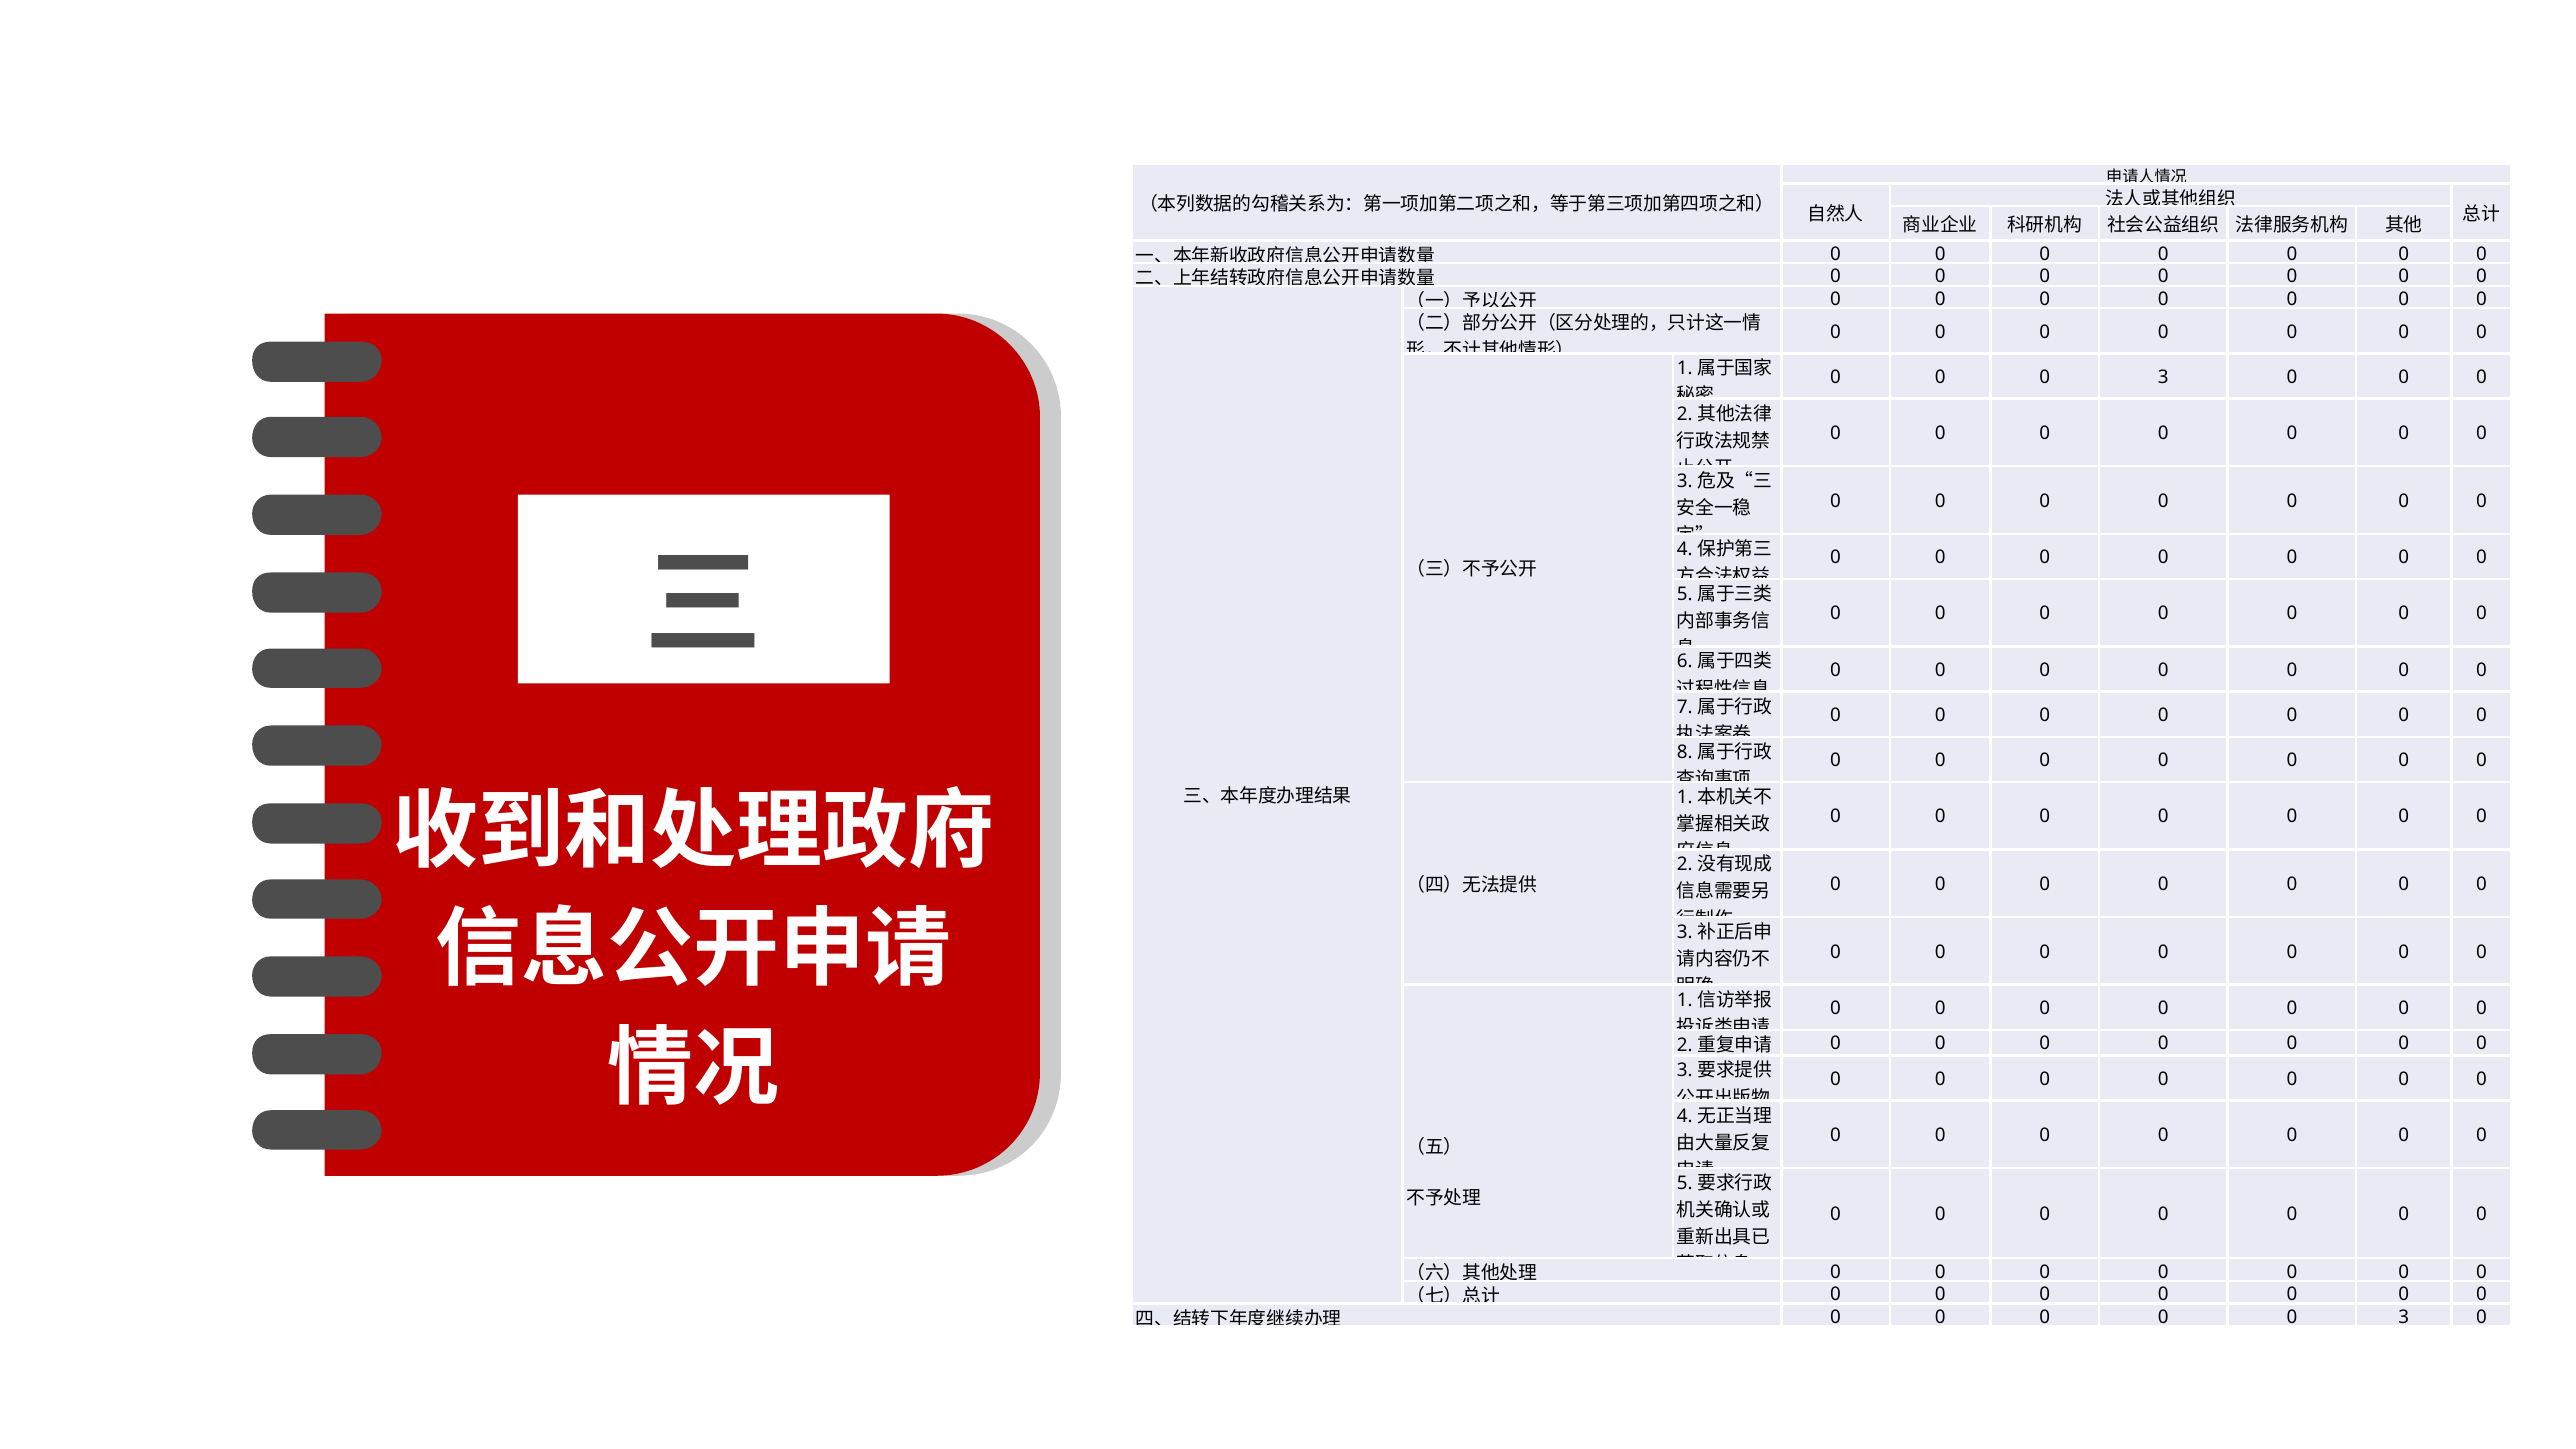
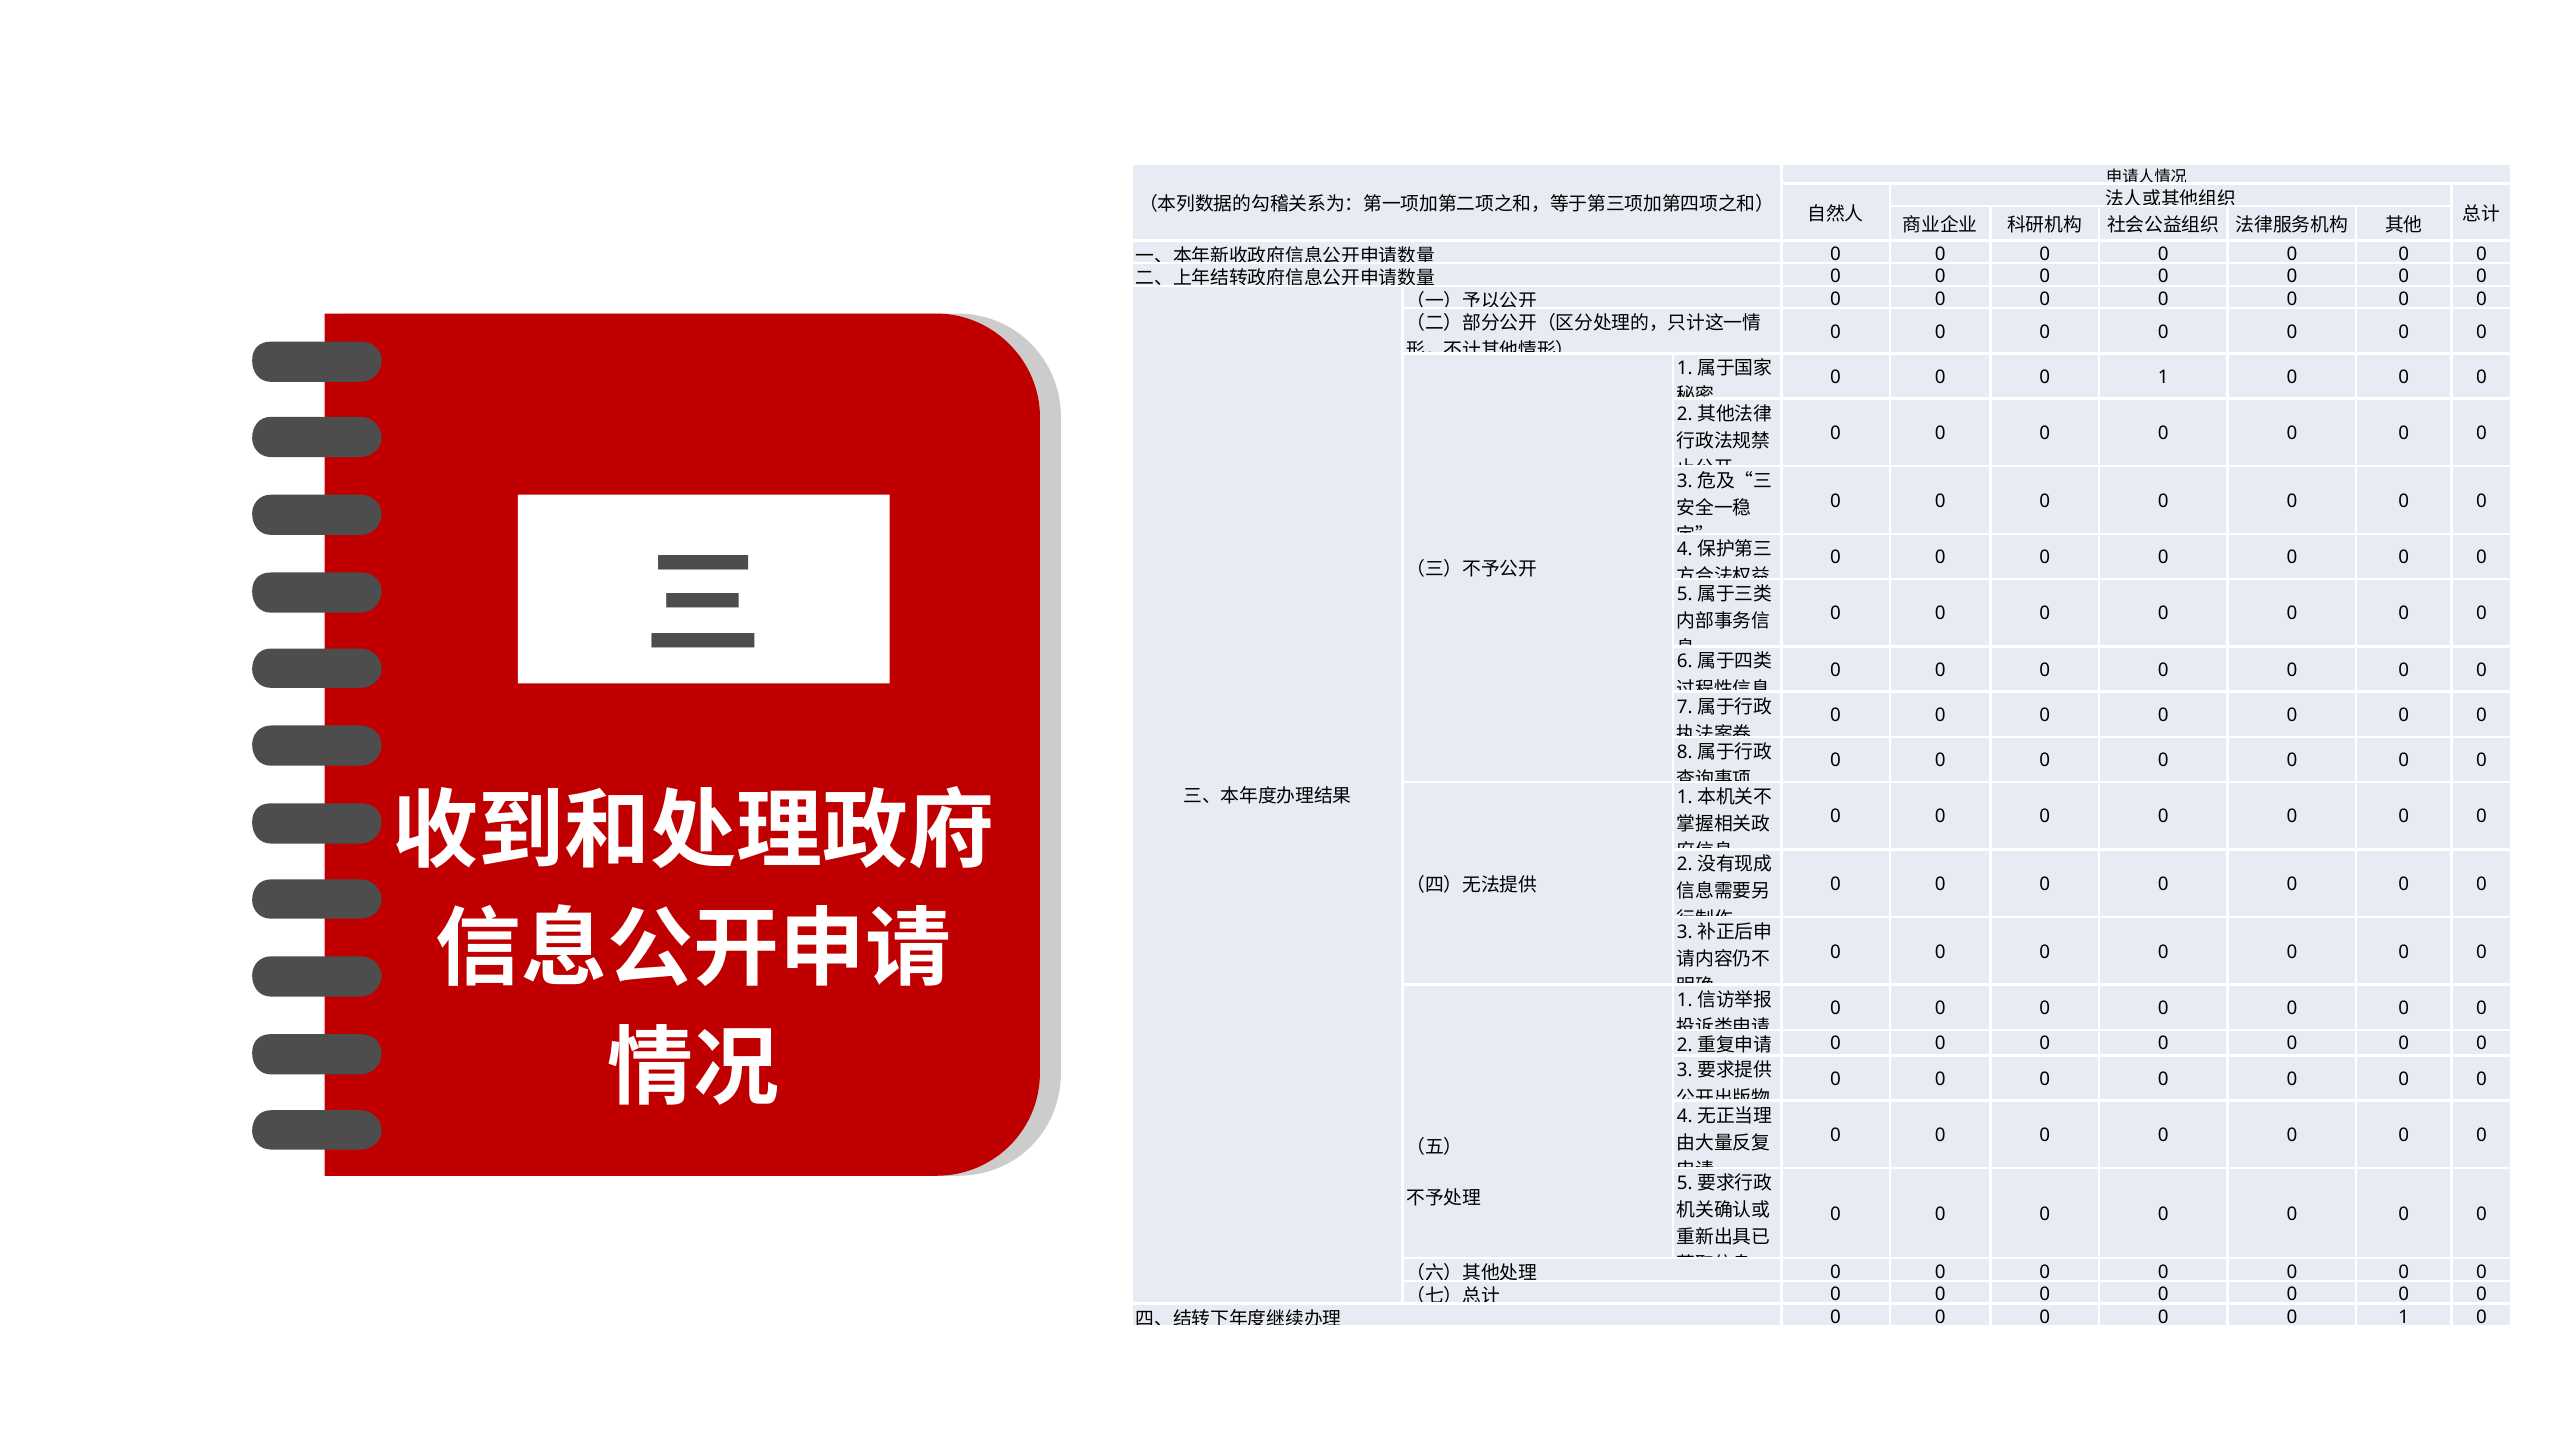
3: 3 -> 1 (2163, 377)
3: 3 -> 1 (2404, 1317)
